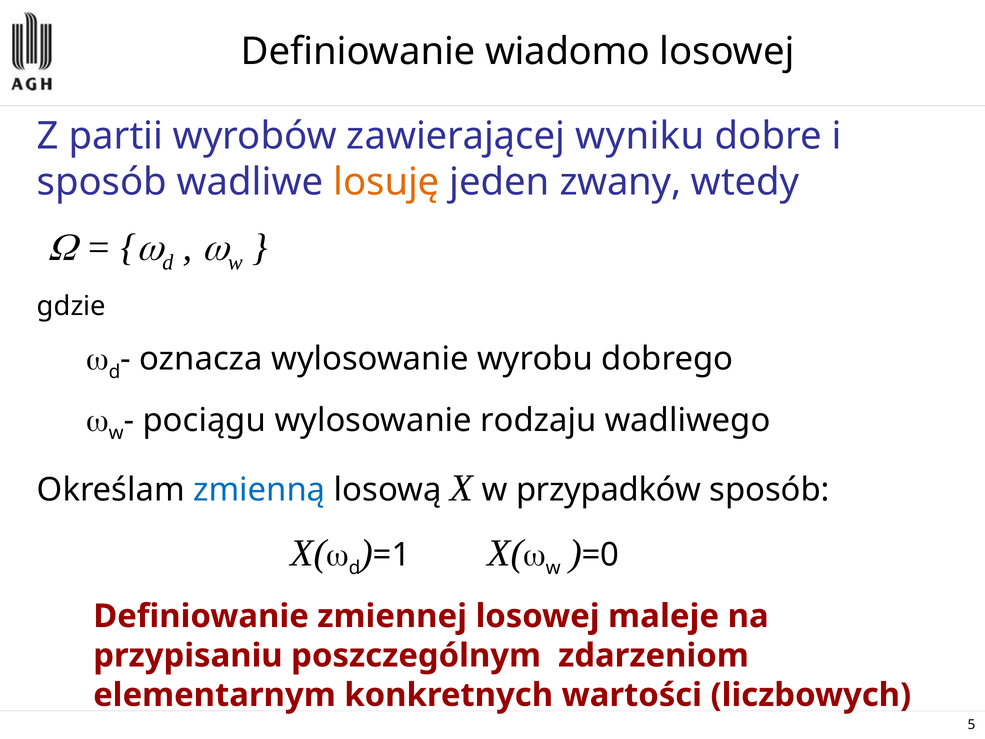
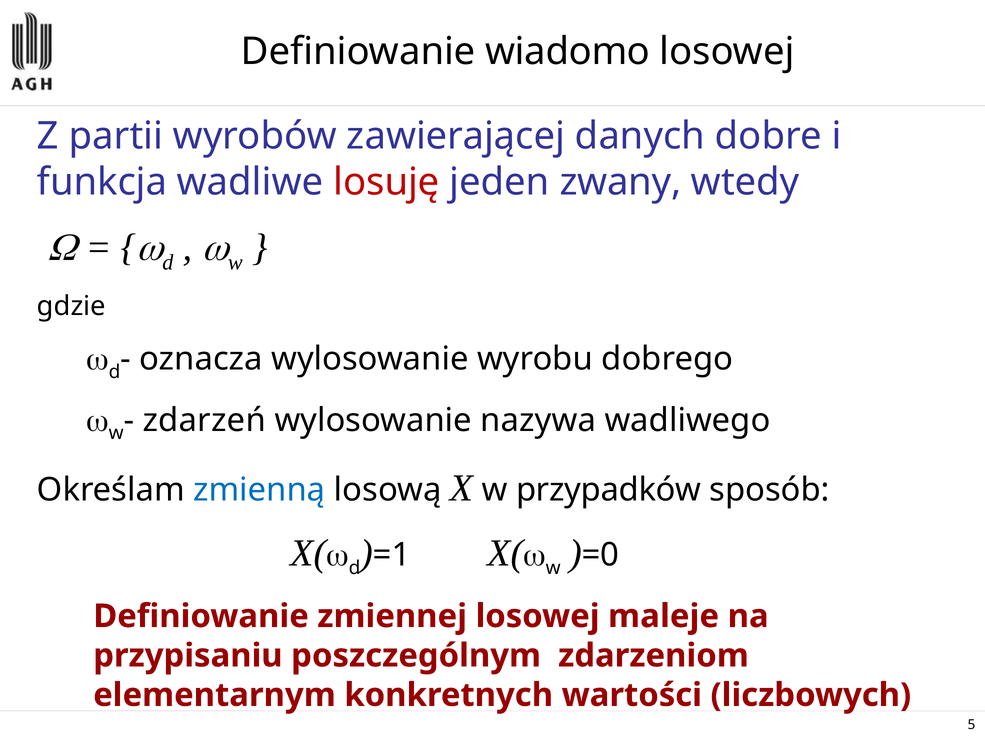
wyniku: wyniku -> danych (640, 136)
sposób: sposób -> funkcja (102, 182)
losuję colour: orange -> red (386, 182)
pociągu: pociągu -> zdarzeń (204, 420)
rodzaju: rodzaju -> nazywa (538, 420)
